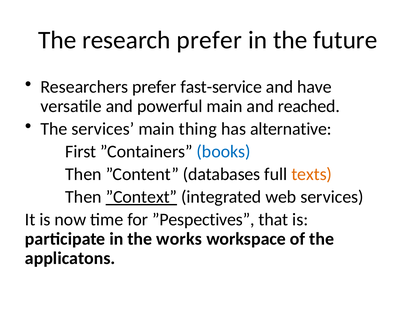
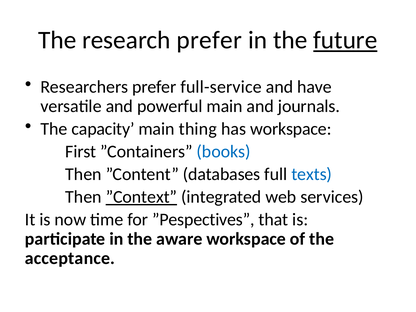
future underline: none -> present (345, 40)
fast-service: fast-service -> full-service (221, 87)
reached: reached -> journals (309, 106)
The services: services -> capacity (103, 129)
has alternative: alternative -> workspace (291, 129)
texts colour: orange -> blue (312, 174)
works: works -> aware (179, 239)
applicatons: applicatons -> acceptance (70, 258)
